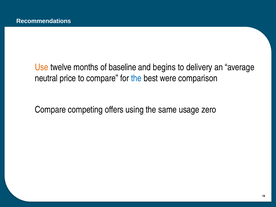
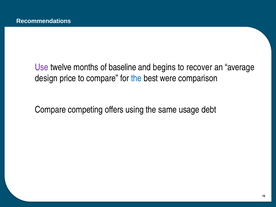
Use colour: orange -> purple (42, 67)
delivery: delivery -> recover (199, 67)
neutral: neutral -> design (46, 78)
zero: zero -> debt (209, 110)
